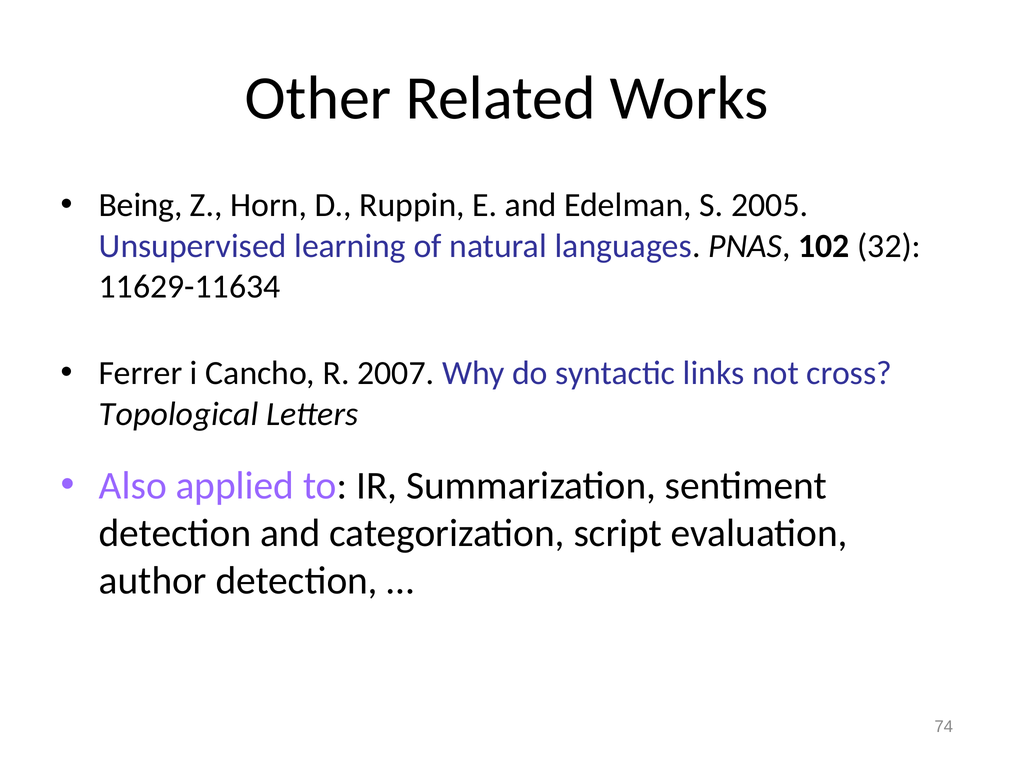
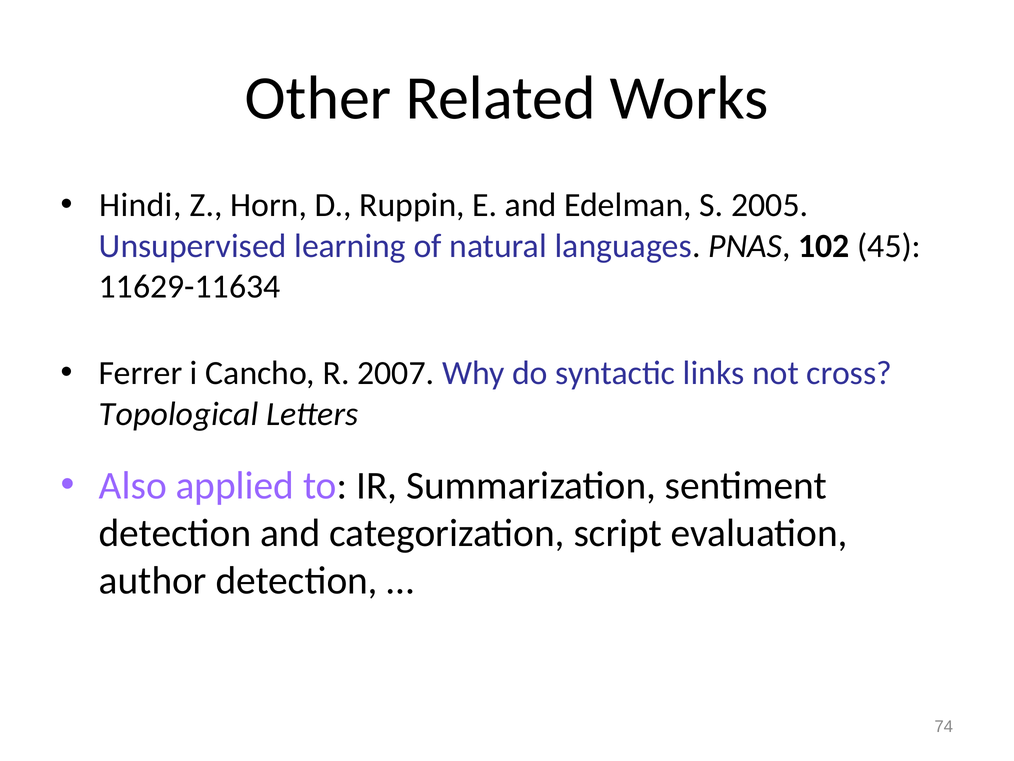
Being: Being -> Hindi (140, 205)
32: 32 -> 45 (889, 246)
